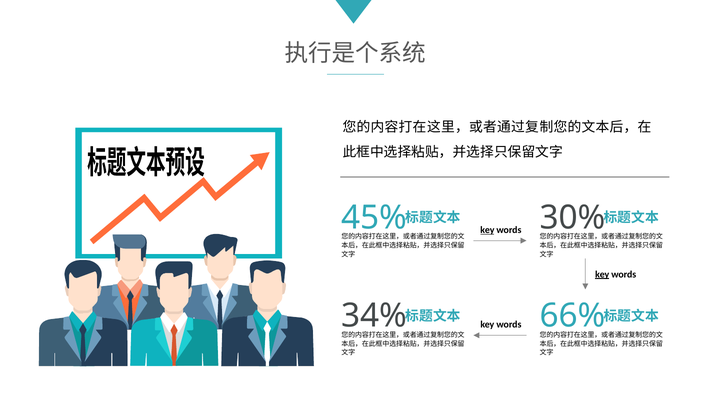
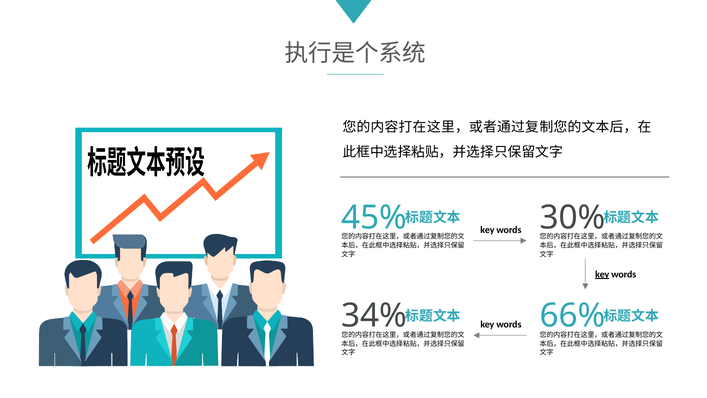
key underline: present -> none (487, 230)
